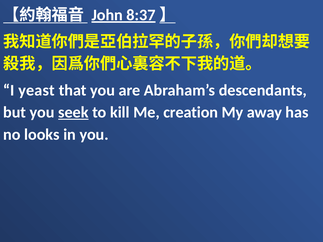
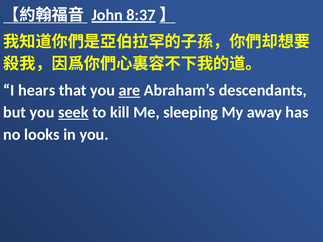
yeast: yeast -> hears (37, 90)
are underline: none -> present (129, 90)
creation: creation -> sleeping (191, 112)
